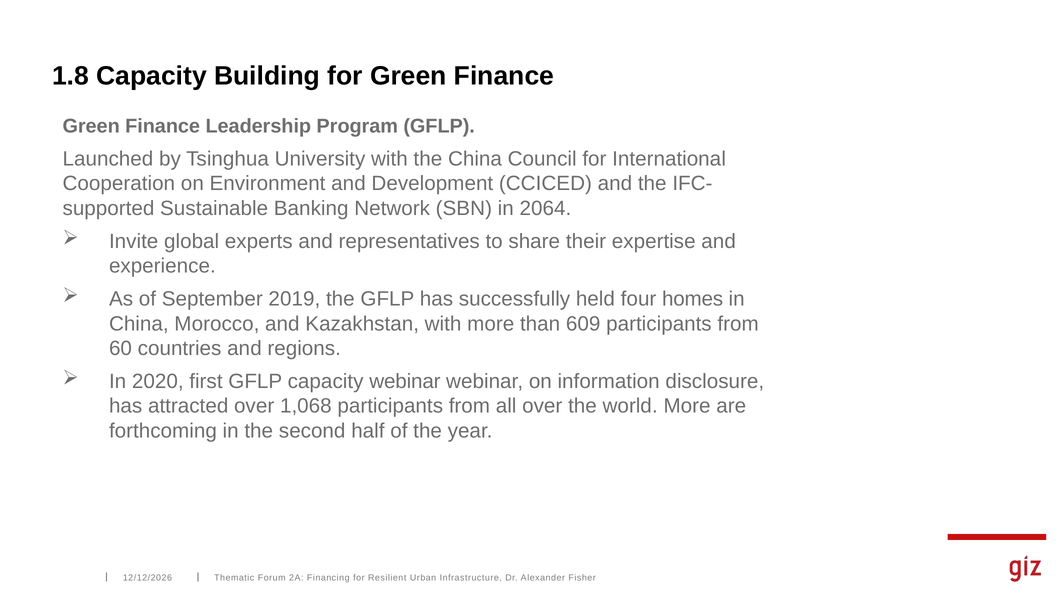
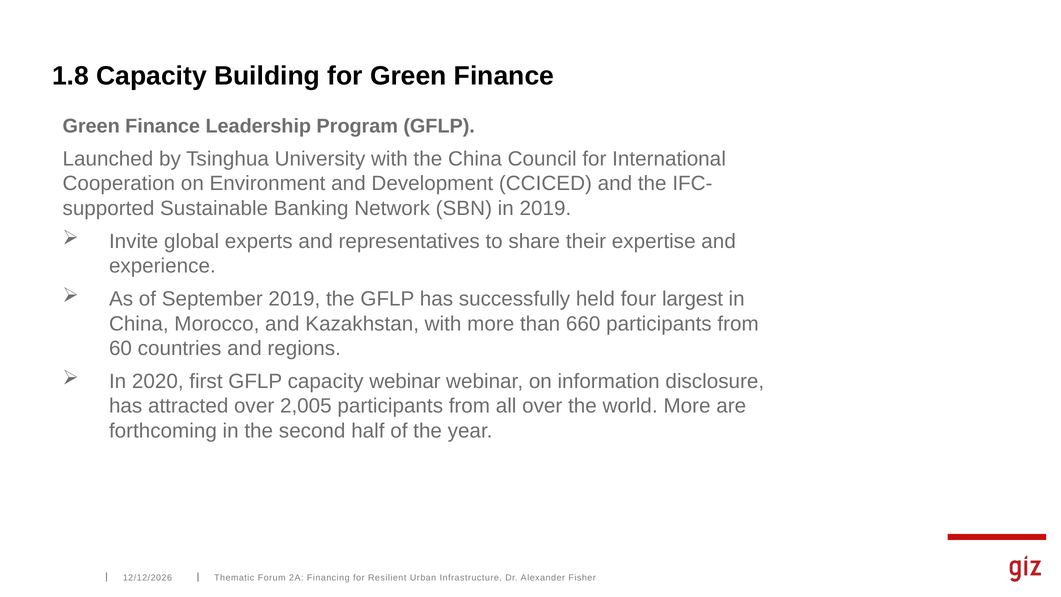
in 2064: 2064 -> 2019 (545, 208)
homes: homes -> largest (693, 299)
609: 609 -> 660 (583, 324)
1,068: 1,068 -> 2,005 (306, 406)
